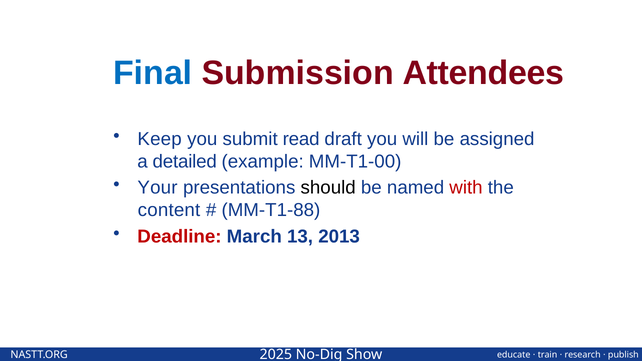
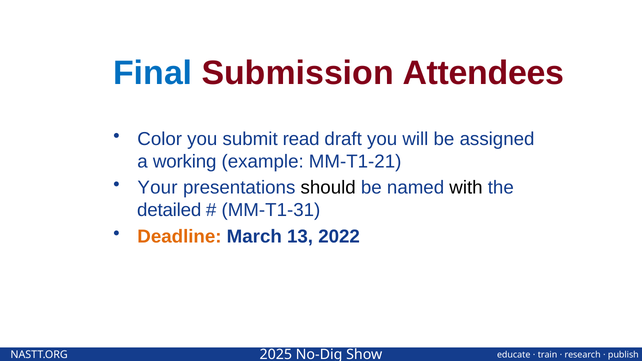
Keep: Keep -> Color (160, 139)
detailed: detailed -> working (185, 162)
MM-T1-00: MM-T1-00 -> MM-T1-21 (355, 162)
with colour: red -> black (466, 188)
content: content -> detailed (169, 210)
MM-T1-88: MM-T1-88 -> MM-T1-31 (271, 210)
Deadline colour: red -> orange (179, 237)
2013: 2013 -> 2022 (339, 237)
